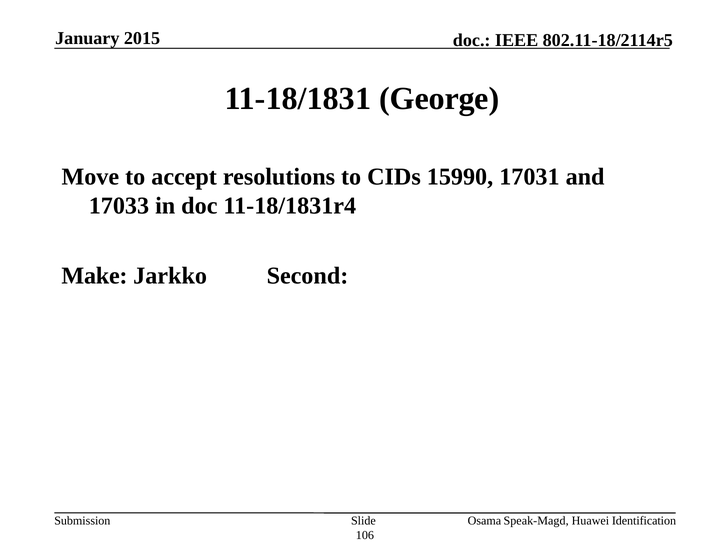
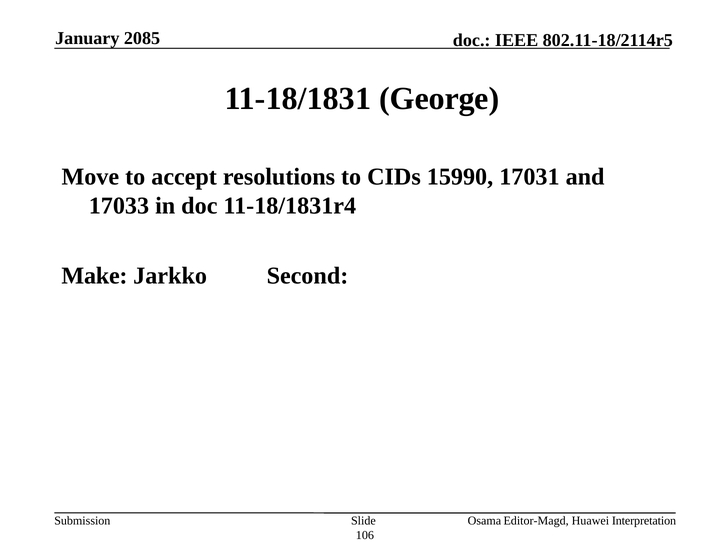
2015: 2015 -> 2085 (142, 38)
Speak-Magd: Speak-Magd -> Editor-Magd (536, 521)
Identification: Identification -> Interpretation (644, 521)
